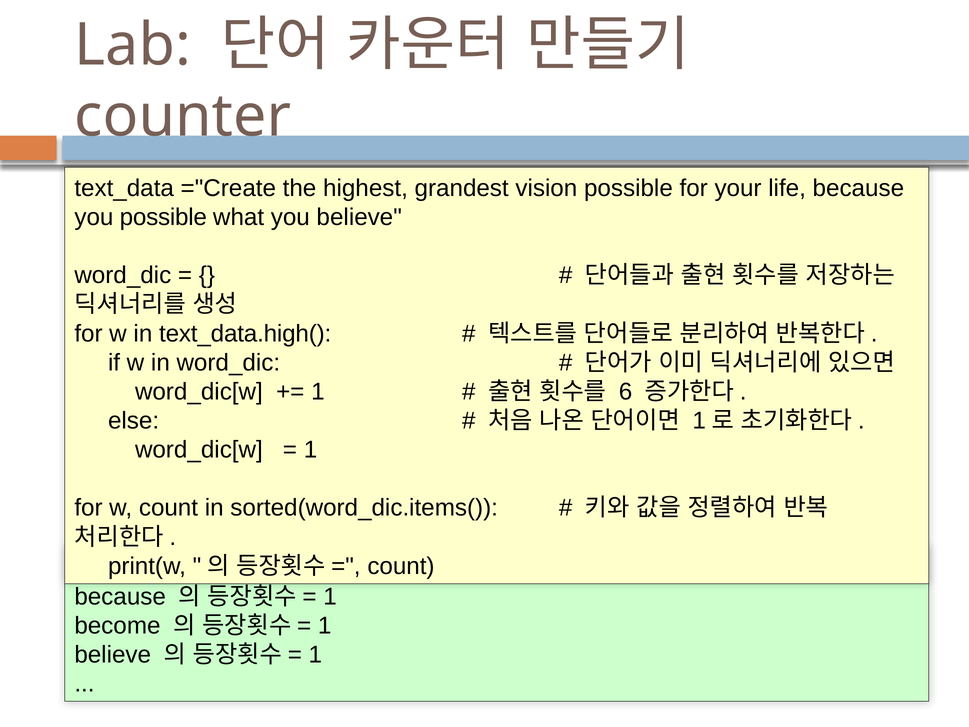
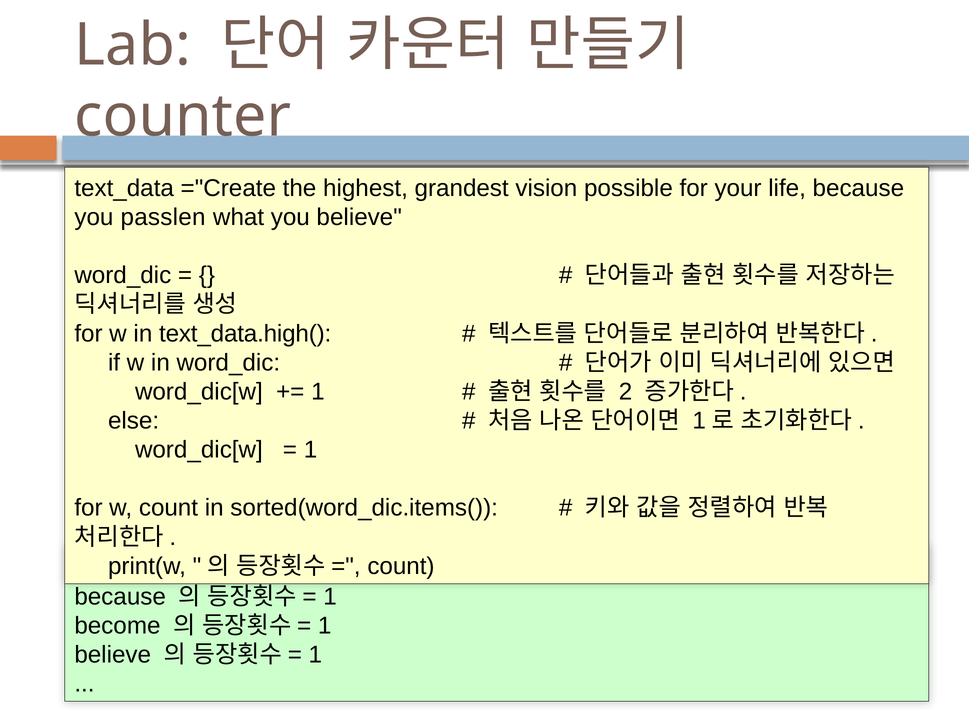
you possible: possible -> passlen (163, 217)
6: 6 -> 2 (626, 392)
